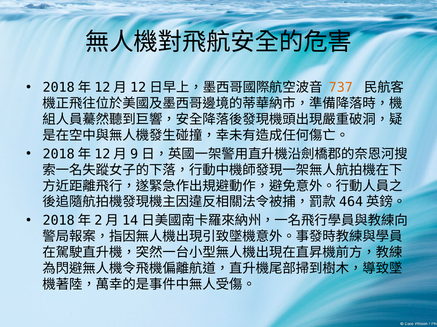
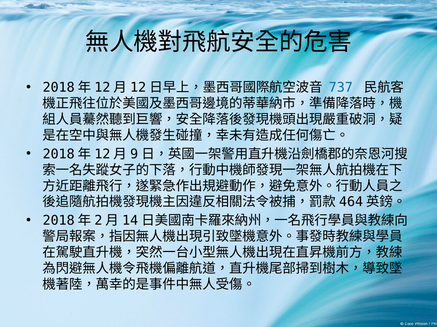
737 colour: orange -> blue (341, 88)
